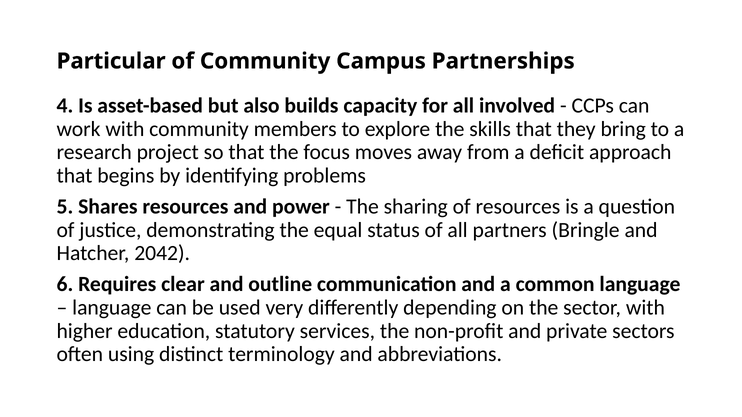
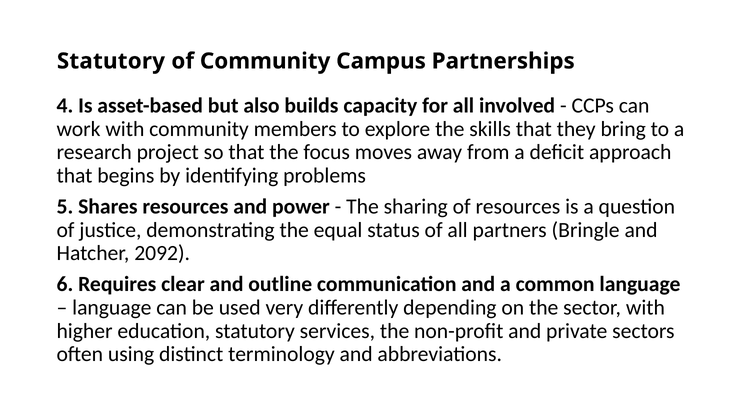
Particular: Particular -> Statutory (111, 61)
2042: 2042 -> 2092 (162, 253)
